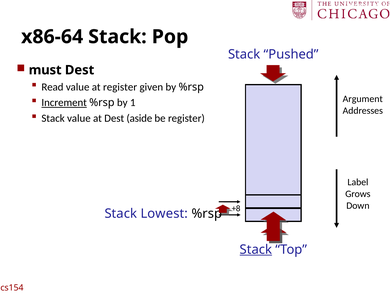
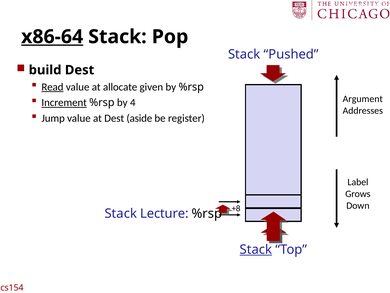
x86-64 underline: none -> present (52, 37)
must: must -> build (45, 70)
Read underline: none -> present (52, 87)
at register: register -> allocate (120, 87)
1: 1 -> 4 (133, 102)
Stack: Stack -> Jump (53, 118)
Lowest: Lowest -> Lecture (164, 213)
